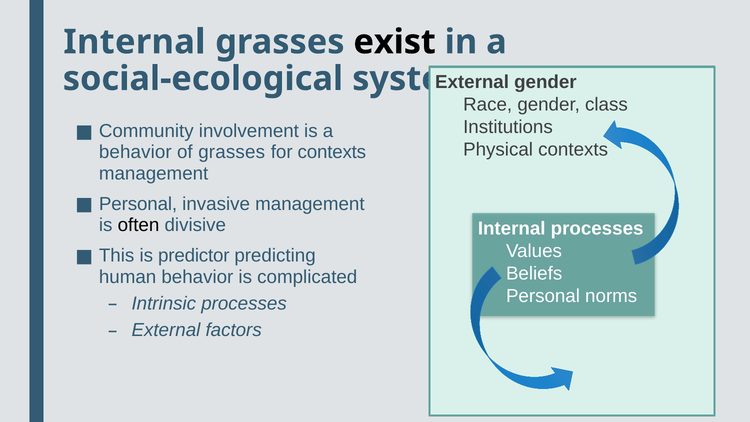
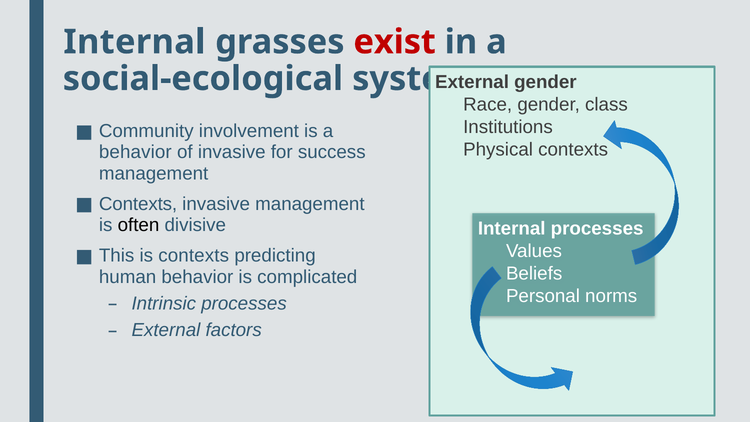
exist colour: black -> red (395, 42)
of grasses: grasses -> invasive (232, 152)
for contexts: contexts -> success (332, 152)
Personal: Personal -> Contexts (138, 204)
is predictor: predictor -> contexts (194, 256)
